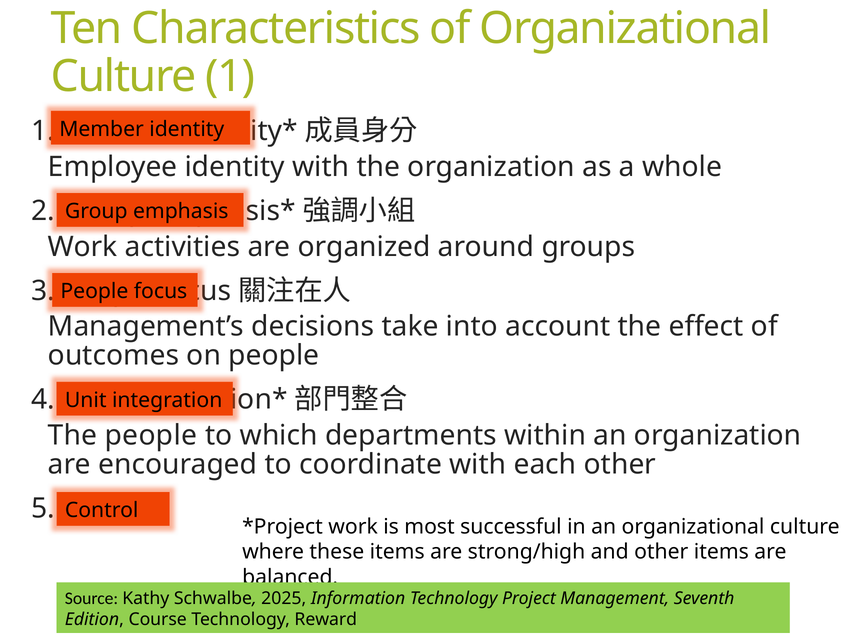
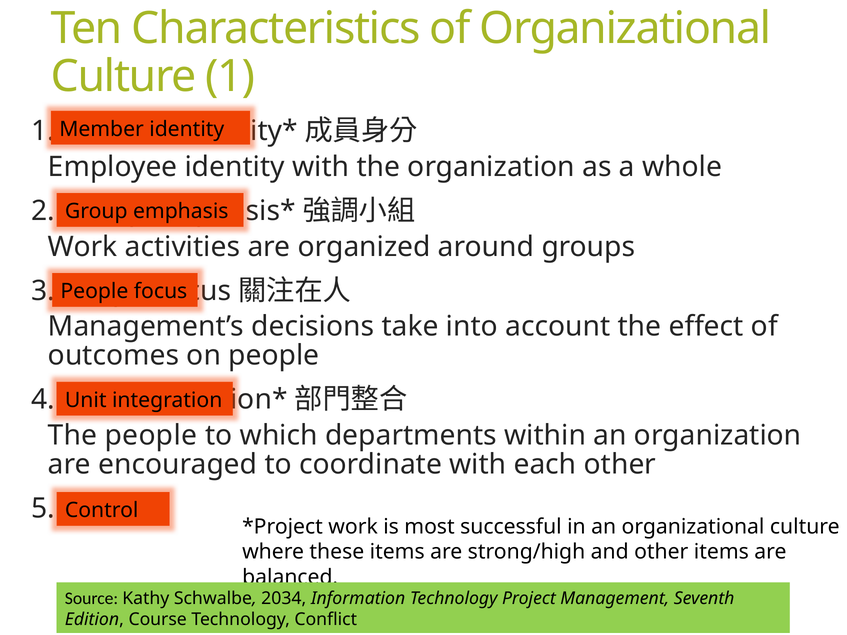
2025: 2025 -> 2034 (284, 599)
Reward: Reward -> Conflict (326, 620)
